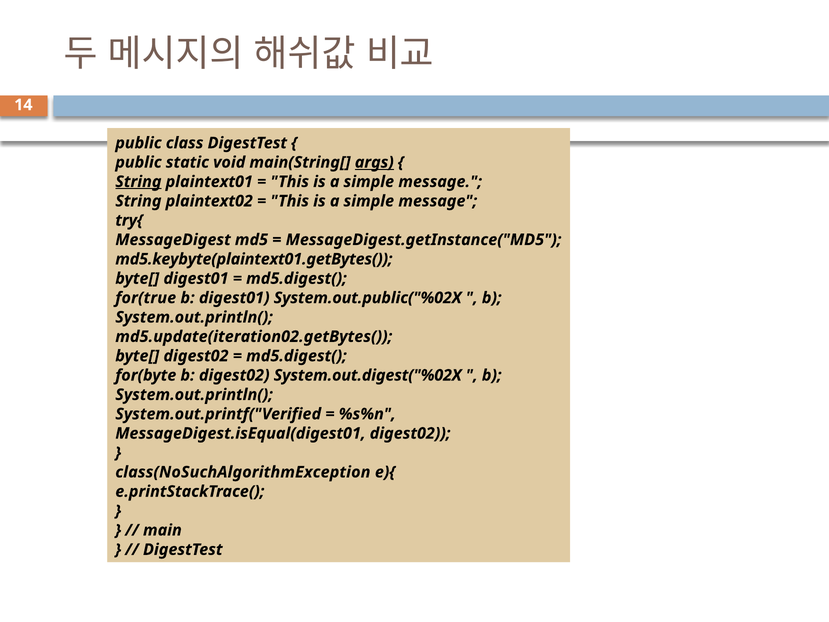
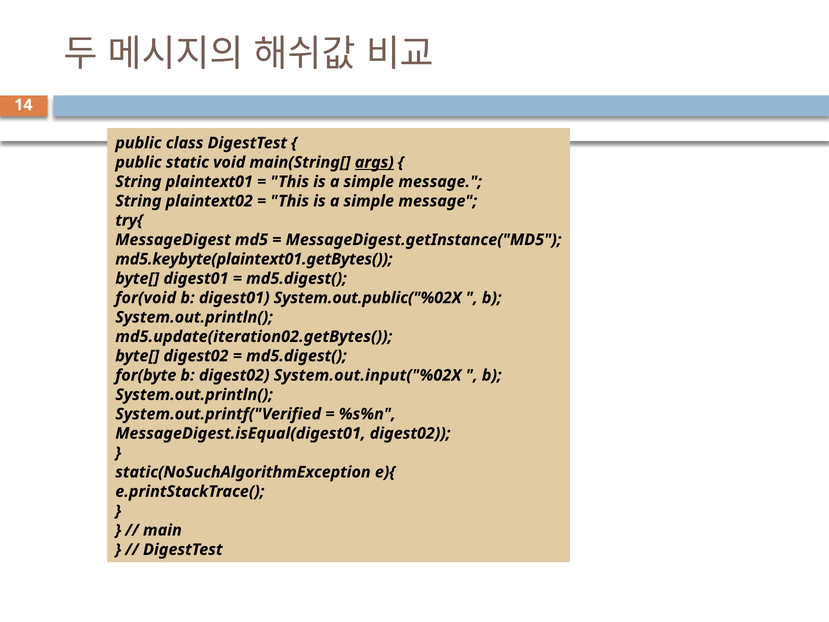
String underline: present -> none (138, 182)
for(true: for(true -> for(void (146, 298)
System.out.digest("%02X: System.out.digest("%02X -> System.out.input("%02X (368, 375)
class(NoSuchAlgorithmException: class(NoSuchAlgorithmException -> static(NoSuchAlgorithmException (243, 472)
